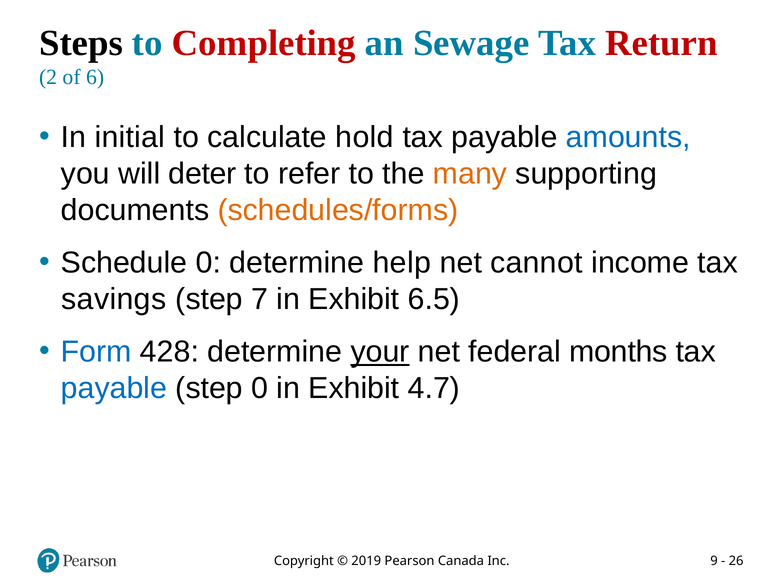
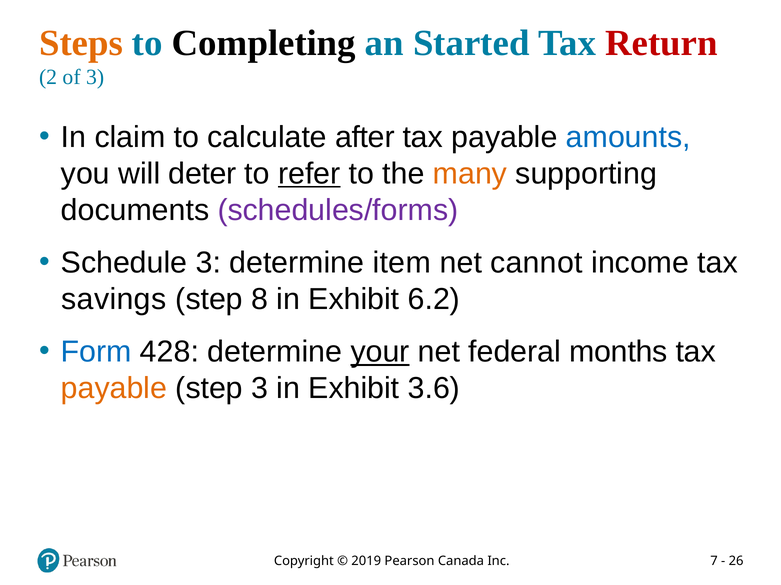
Steps colour: black -> orange (81, 43)
Completing colour: red -> black (264, 43)
Sewage: Sewage -> Started (471, 43)
of 6: 6 -> 3 (95, 77)
initial: initial -> claim (130, 138)
hold: hold -> after (365, 138)
refer underline: none -> present (309, 174)
schedules/forms colour: orange -> purple (338, 210)
Schedule 0: 0 -> 3 (208, 263)
help: help -> item (402, 263)
7: 7 -> 8 (260, 300)
6.5: 6.5 -> 6.2 (434, 300)
payable colour: blue -> orange (114, 389)
step 0: 0 -> 3 (260, 389)
4.7: 4.7 -> 3.6 (434, 389)
9: 9 -> 7 (714, 562)
